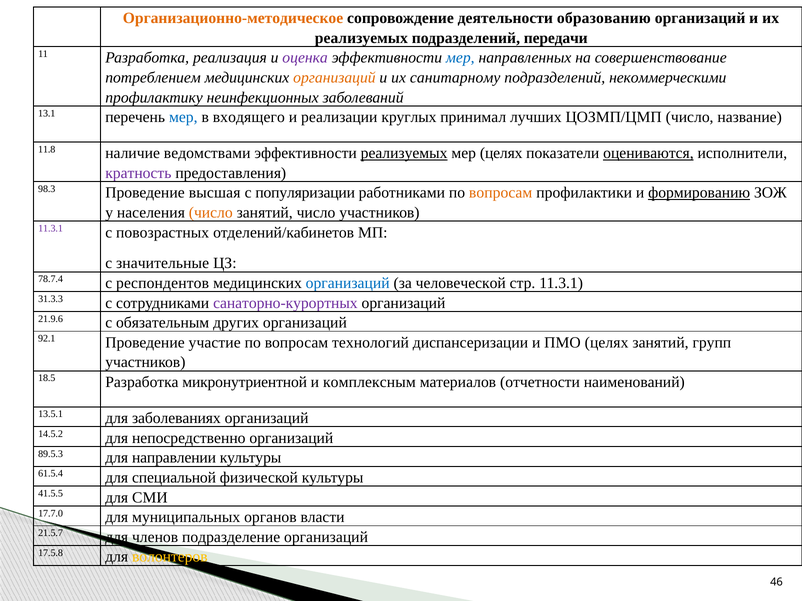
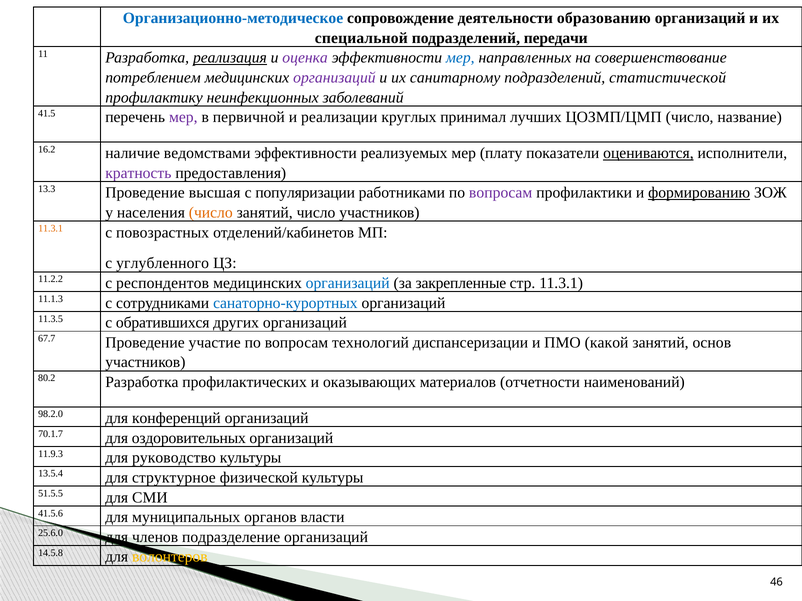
Организационно-методическое colour: orange -> blue (233, 18)
реализуемых: реализуемых -> специальной (361, 38)
реализация underline: none -> present (230, 58)
организаций colour: orange -> purple (334, 78)
некоммерческими: некоммерческими -> статистической (668, 78)
13.1: 13.1 -> 41.5 (47, 113)
мер colour: blue -> purple (183, 117)
входящего: входящего -> первичной (249, 117)
11.8: 11.8 -> 16.2 (47, 149)
реализуемых underline: present -> none (404, 153)
мер целях: целях -> плату (501, 153)
98.3: 98.3 -> 13.3 (47, 189)
вопросам colour: orange -> purple (501, 193)
11.3.1 colour: purple -> orange (51, 229)
значительные: значительные -> углубленного (163, 264)
78.7.4: 78.7.4 -> 11.2.2 (51, 279)
человеческой: человеческой -> закрепленные (461, 283)
31.3.3: 31.3.3 -> 11.1.3 (51, 299)
санаторно-курортных colour: purple -> blue (285, 303)
21.9.6: 21.9.6 -> 11.3.5 (51, 319)
обязательным: обязательным -> обратившихся (163, 323)
92.1: 92.1 -> 67.7 (47, 339)
ПМО целях: целях -> какой (607, 343)
групп: групп -> основ (712, 343)
18.5: 18.5 -> 80.2 (47, 378)
микронутриентной: микронутриентной -> профилактических (245, 382)
комплексным: комплексным -> оказывающих (369, 382)
13.5.1: 13.5.1 -> 98.2.0 (51, 414)
заболеваниях: заболеваниях -> конференций (176, 418)
14.5.2: 14.5.2 -> 70.1.7 (51, 434)
непосредственно: непосредственно -> оздоровительных (189, 438)
89.5.3: 89.5.3 -> 11.9.3 (51, 454)
направлении: направлении -> руководство (174, 458)
61.5.4: 61.5.4 -> 13.5.4 (51, 474)
специальной: специальной -> структурное (174, 478)
41.5.5: 41.5.5 -> 51.5.5 (51, 494)
17.7.0: 17.7.0 -> 41.5.6 (51, 514)
21.5.7: 21.5.7 -> 25.6.0 (51, 533)
17.5.8: 17.5.8 -> 14.5.8 (51, 553)
